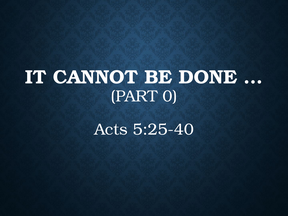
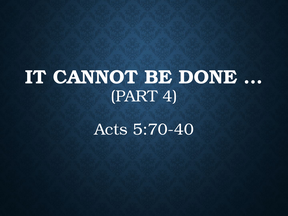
0: 0 -> 4 (170, 96)
5:25-40: 5:25-40 -> 5:70-40 (163, 129)
